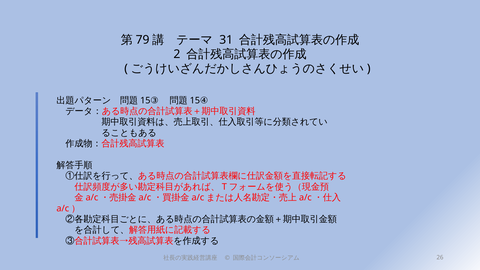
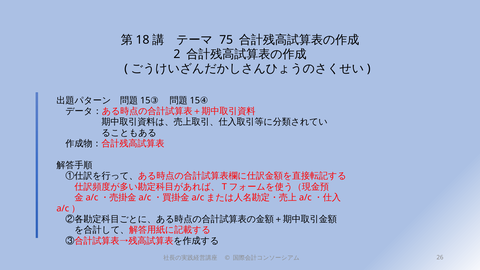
79: 79 -> 18 (143, 40)
31: 31 -> 75 (226, 40)
